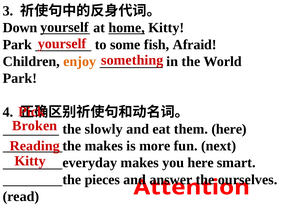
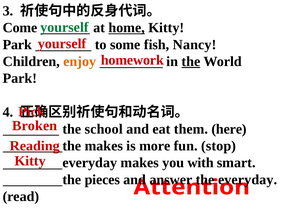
yourself colour: black -> green (64, 27)
Down: Down -> Come (20, 28)
Afraid: Afraid -> Nancy (195, 45)
something: something -> homework (132, 60)
the underline: none -> present (191, 61)
slowly: slowly -> school (104, 129)
next: next -> stop (219, 146)
you here: here -> with (201, 163)
the ourselves: ourselves -> everyday (248, 179)
